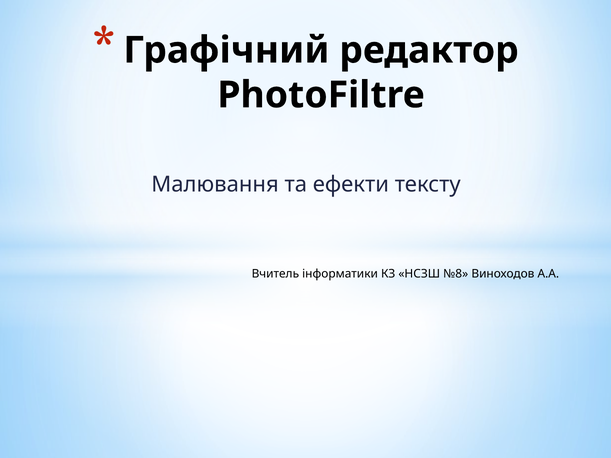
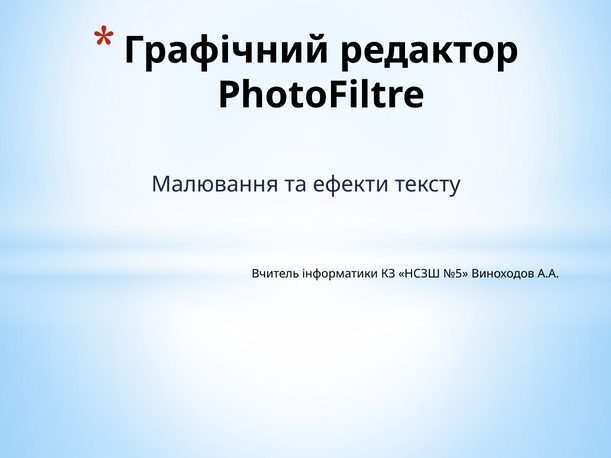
№8: №8 -> №5 (456, 274)
